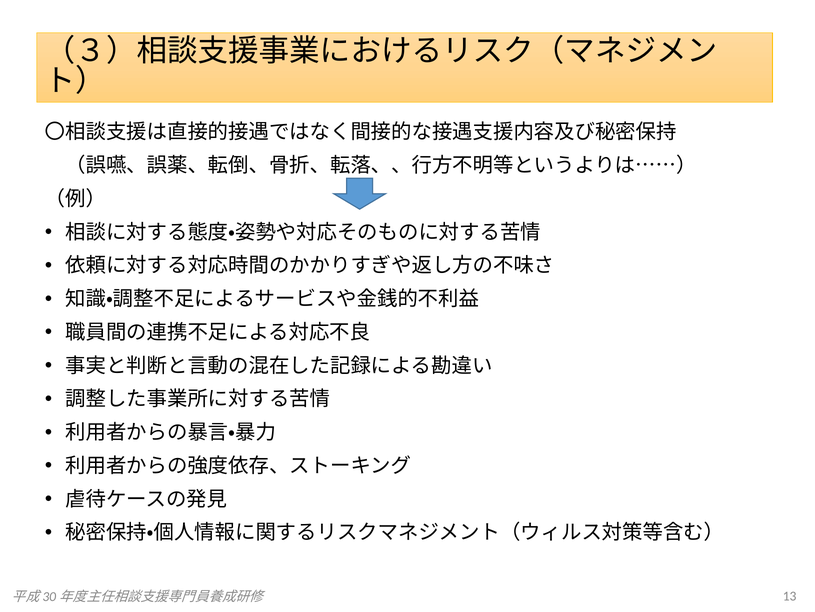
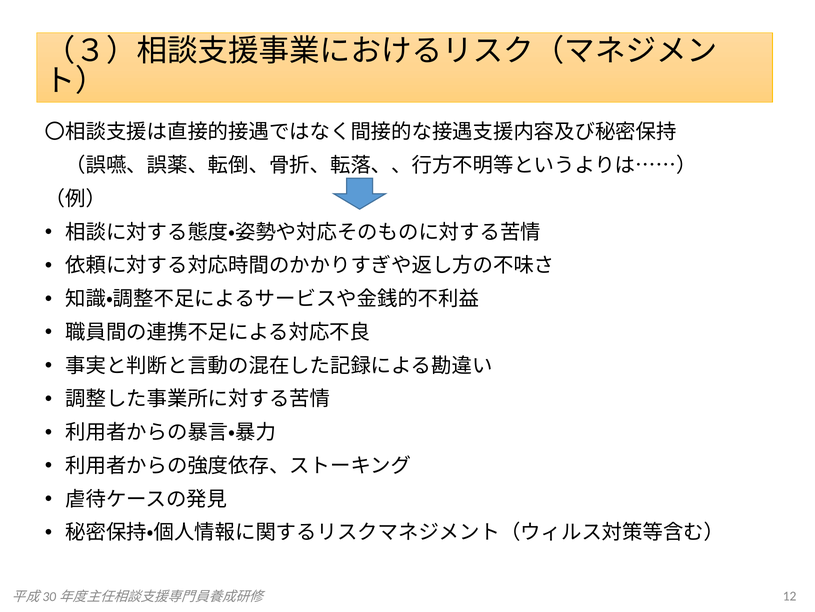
13: 13 -> 12 (790, 596)
